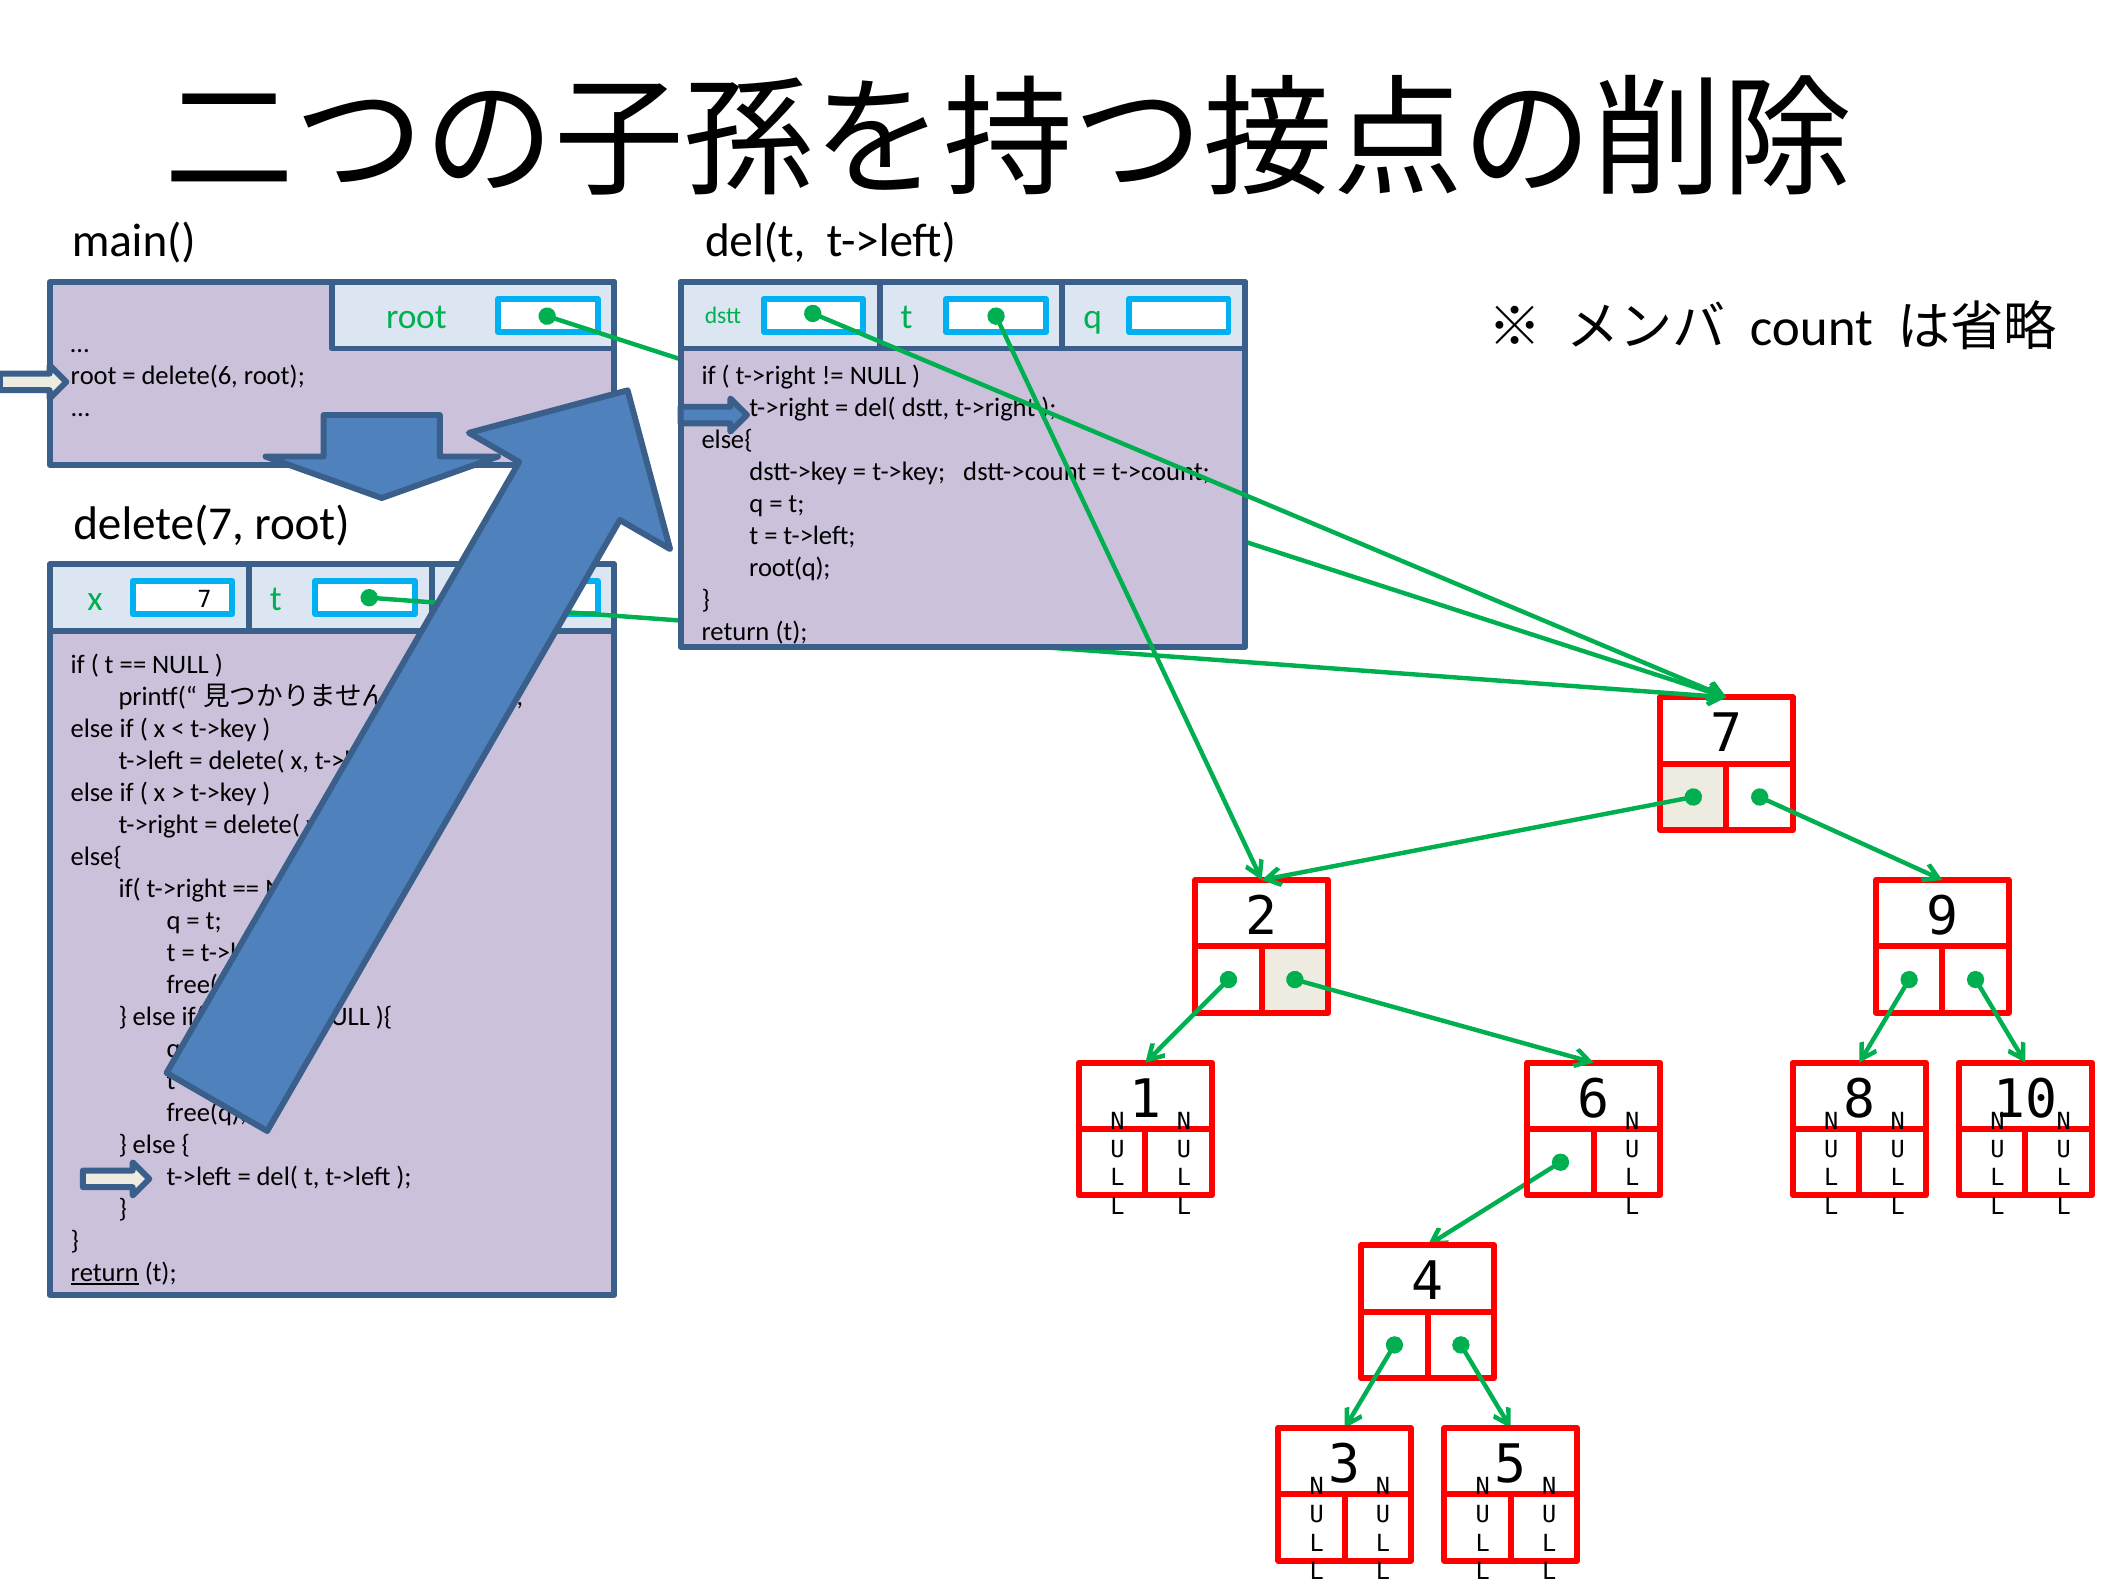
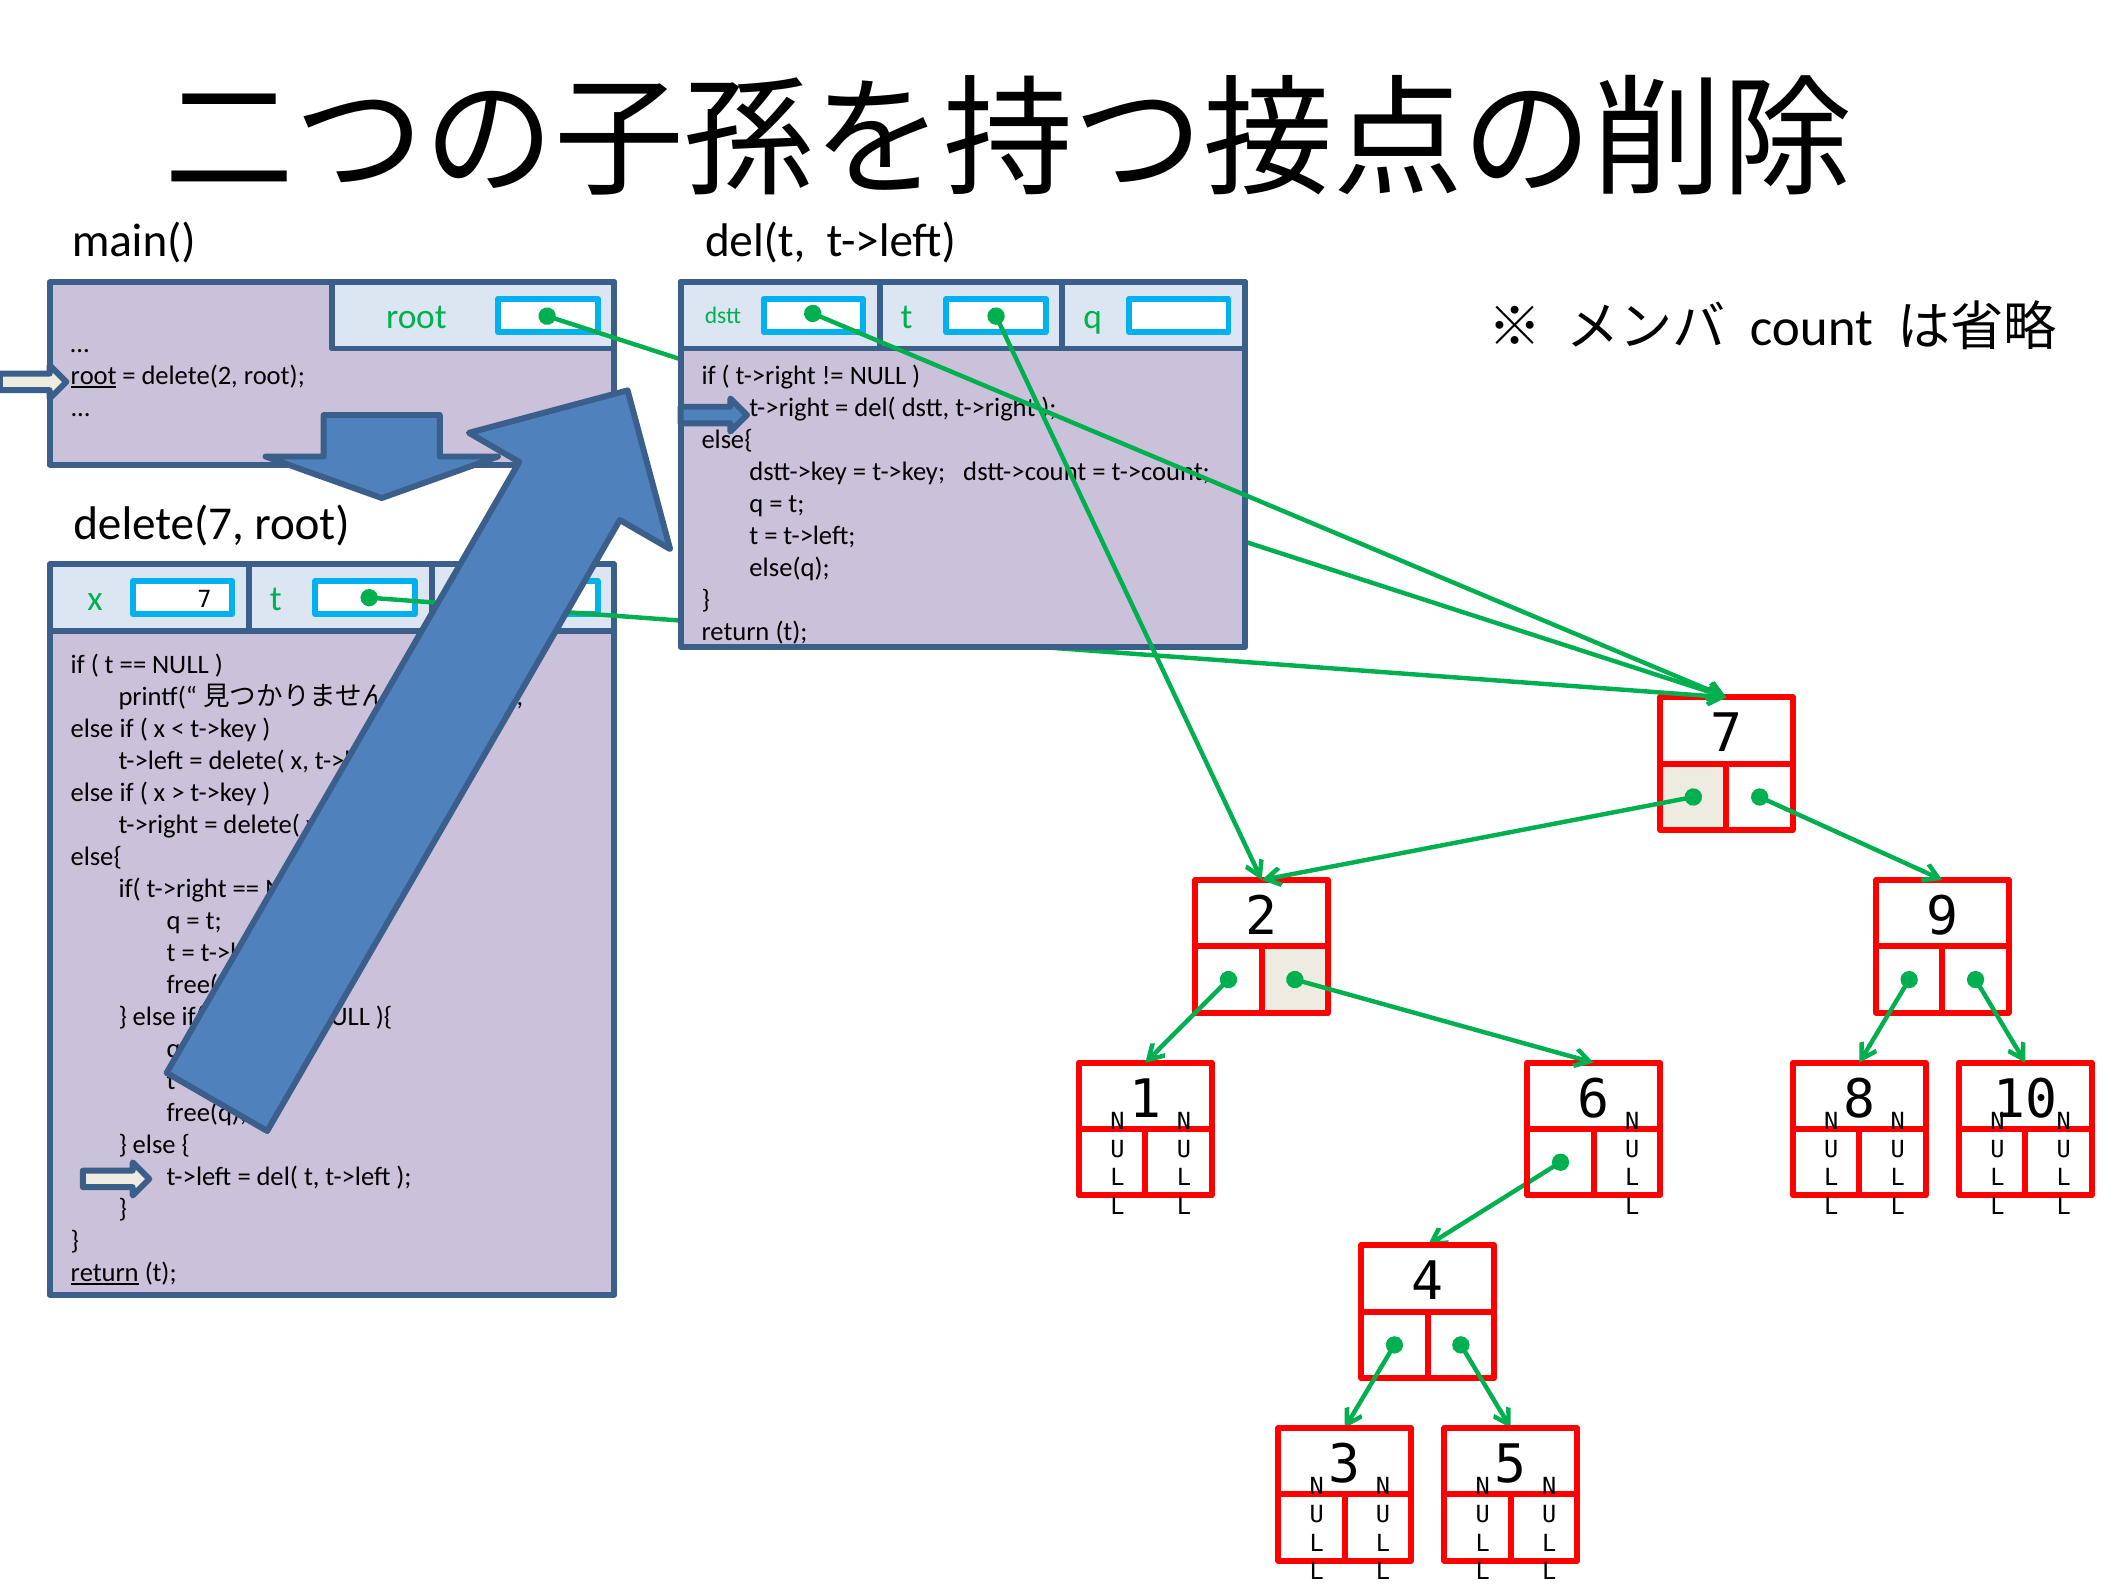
root underline: none -> present (94, 375)
delete(6: delete(6 -> delete(2 (190, 375)
root(q: root(q -> else(q (790, 568)
